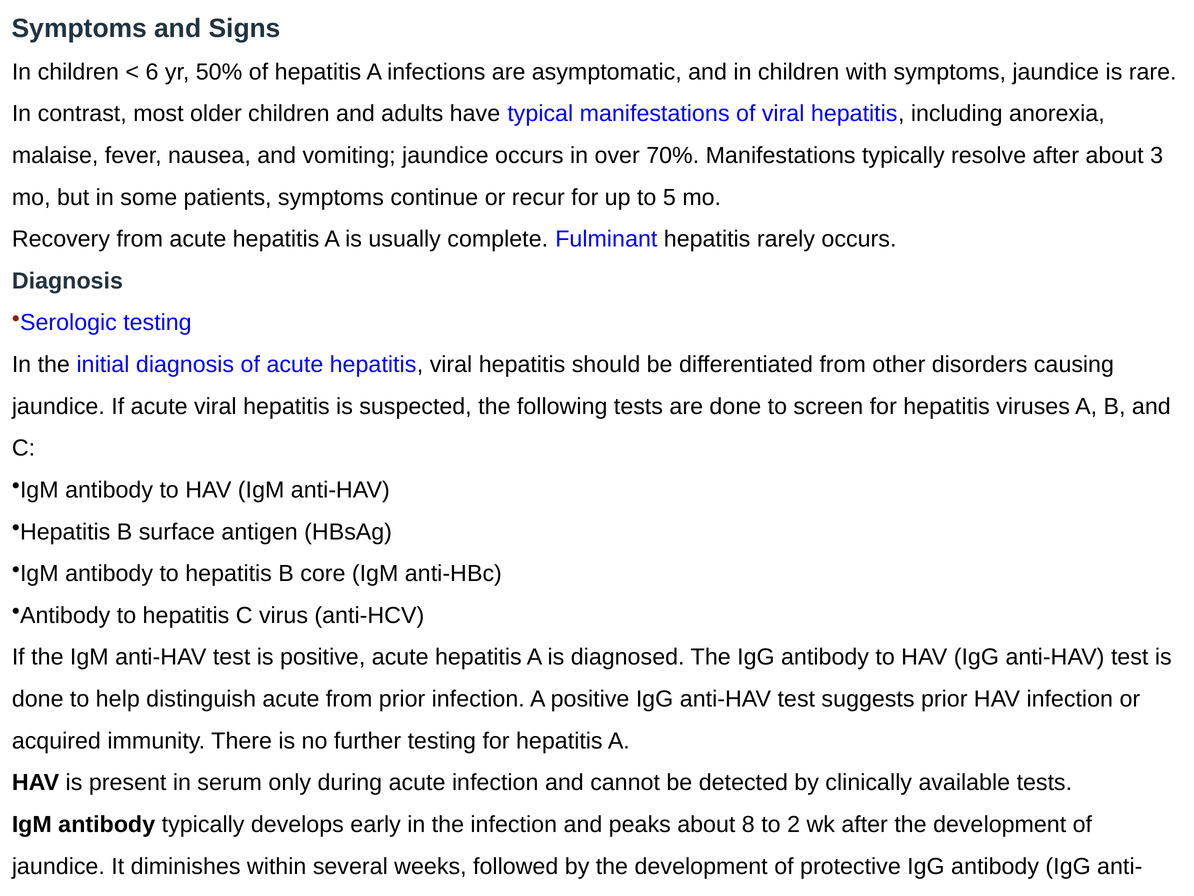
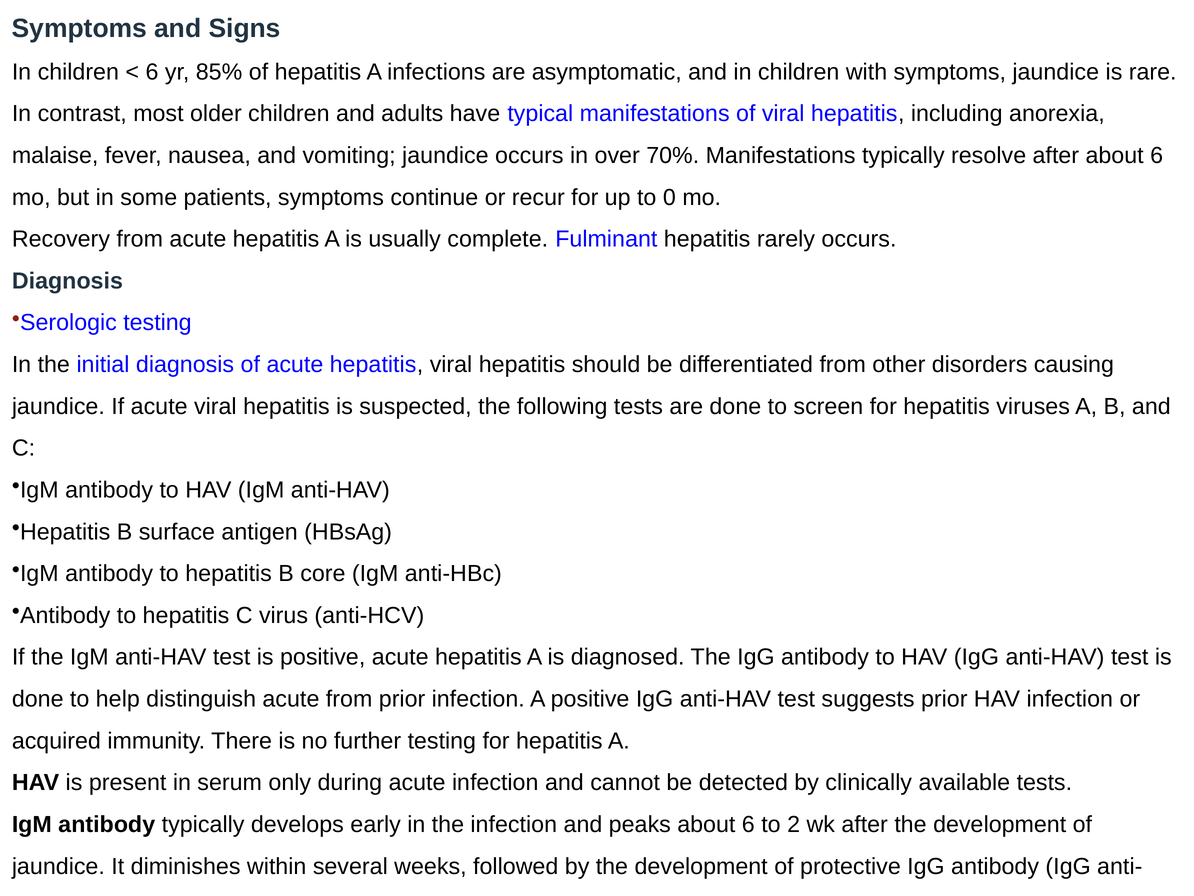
50%: 50% -> 85% (219, 72)
after about 3: 3 -> 6 (1157, 155)
5: 5 -> 0 (669, 197)
peaks about 8: 8 -> 6 (748, 824)
